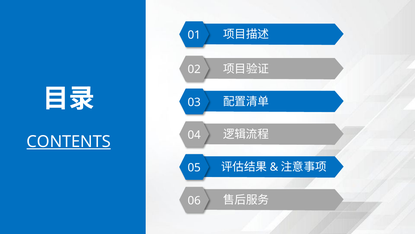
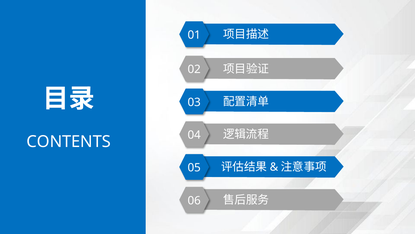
CONTENTS underline: present -> none (69, 141)
